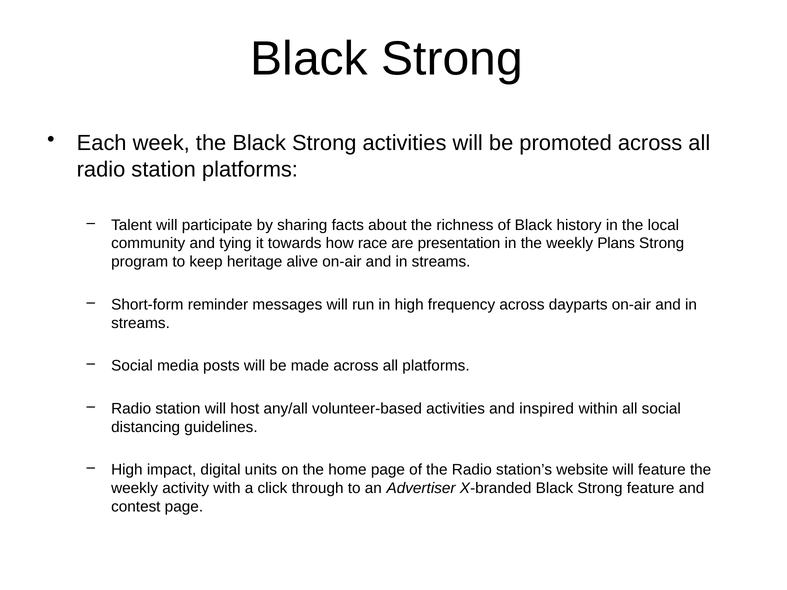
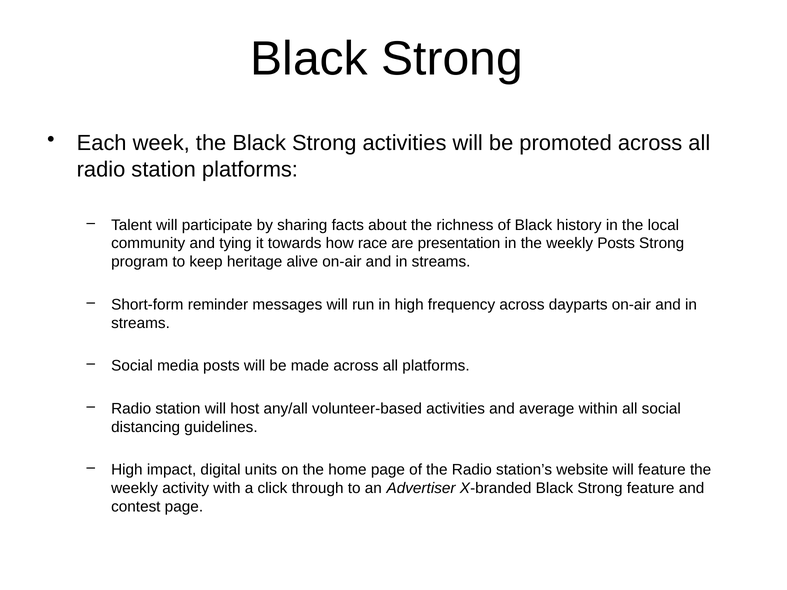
weekly Plans: Plans -> Posts (616, 243)
inspired: inspired -> average (547, 409)
